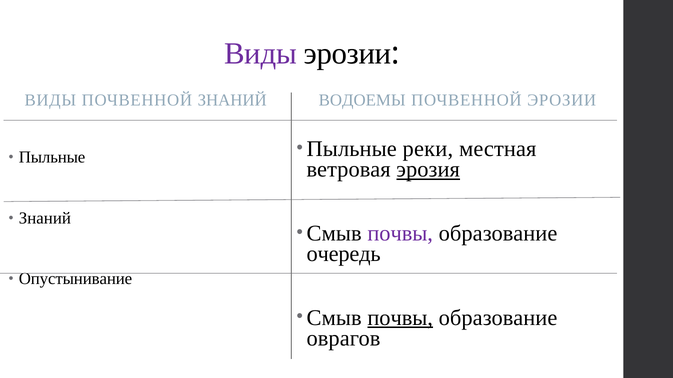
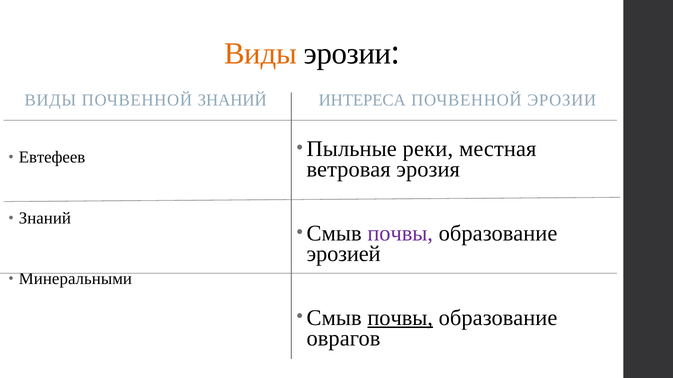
Виды colour: purple -> orange (261, 54)
ВОДОЕМЫ: ВОДОЕМЫ -> ИНТЕРЕСА (362, 100)
Пыльные: Пыльные -> Евтефеев (52, 158)
эрозия underline: present -> none (428, 170)
очередь: очередь -> эрозией (344, 254)
Опустынивание: Опустынивание -> Минеральными (75, 279)
